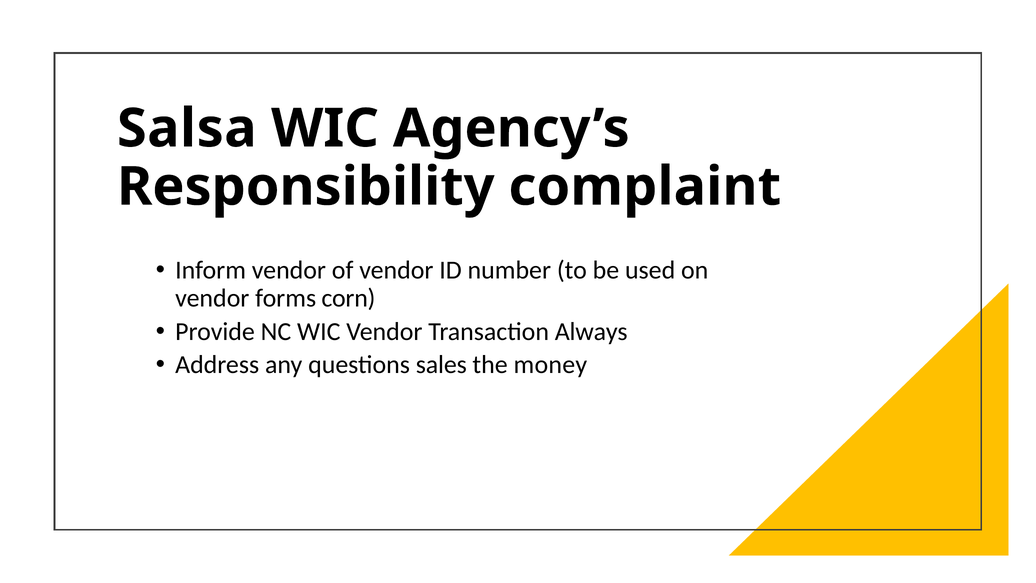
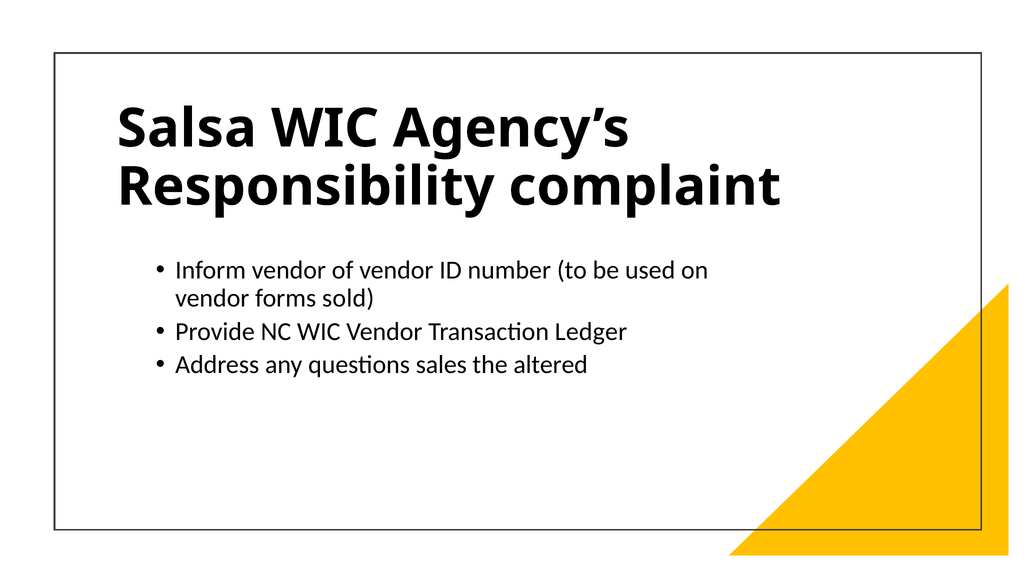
corn: corn -> sold (348, 298)
Always: Always -> Ledger (591, 331)
money: money -> altered (551, 365)
